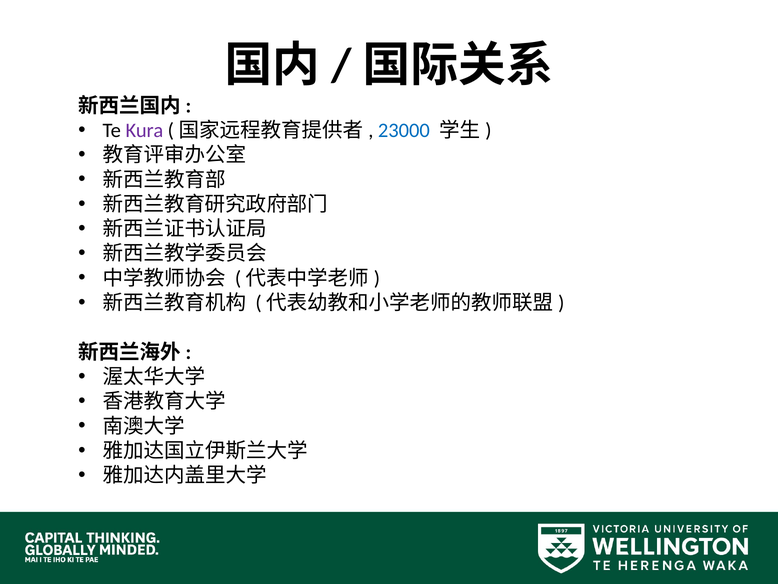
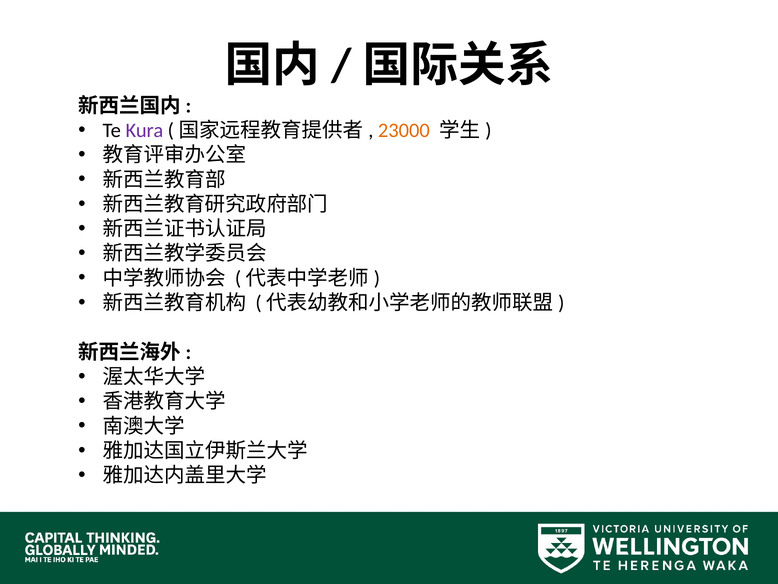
23000 colour: blue -> orange (404, 130)
